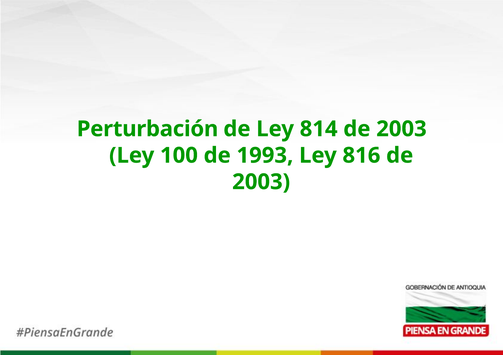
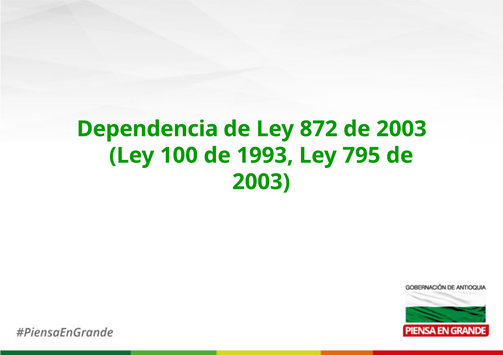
Perturbación: Perturbación -> Dependencia (148, 129)
814: 814 -> 872 (319, 129)
816: 816 -> 795 (361, 156)
